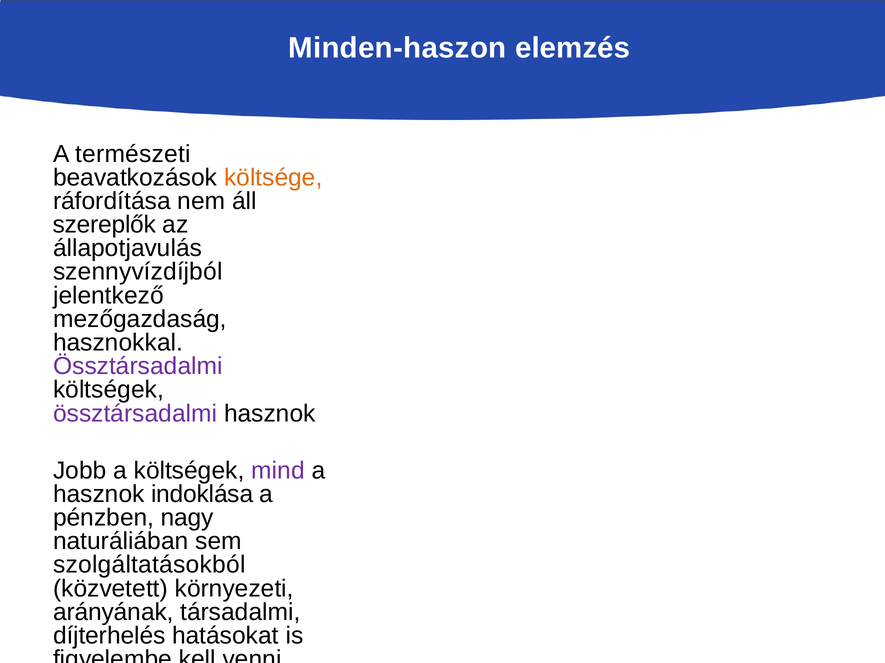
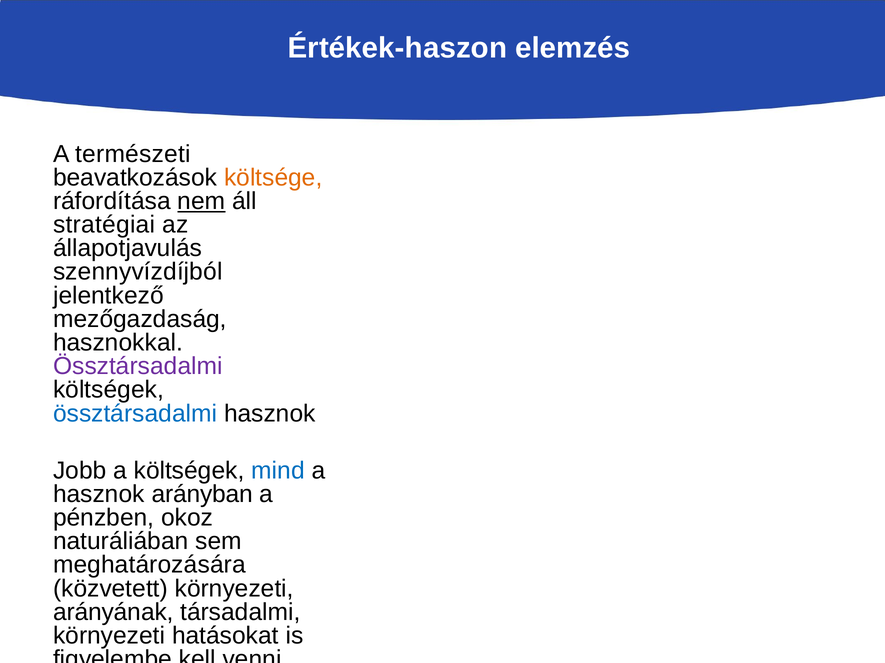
Minden-haszon: Minden-haszon -> Értékek-haszon (397, 48)
nem underline: none -> present (201, 201)
szereplők: szereplők -> stratégiai (104, 225)
össztársadalmi colour: purple -> blue (135, 414)
mind colour: purple -> blue (278, 471)
indoklása: indoklása -> arányban (202, 495)
nagy: nagy -> okoz (187, 518)
szolgáltatásokból: szolgáltatásokból -> meghatározására (149, 565)
díjterhelés: díjterhelés -> környezeti (109, 636)
